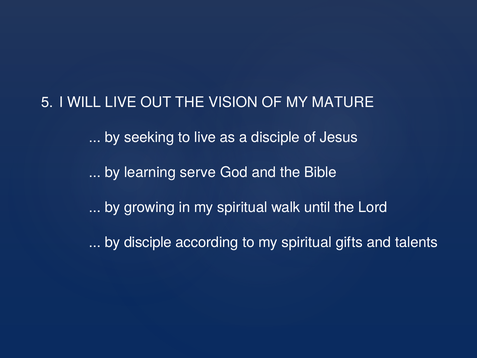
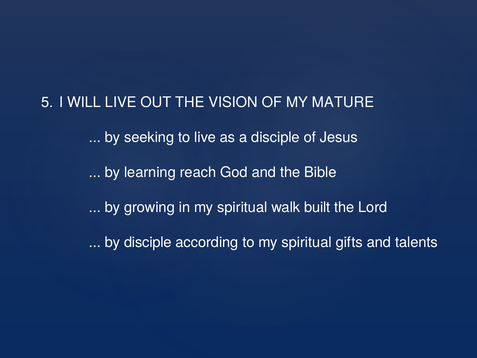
serve: serve -> reach (198, 172)
until: until -> built (317, 207)
